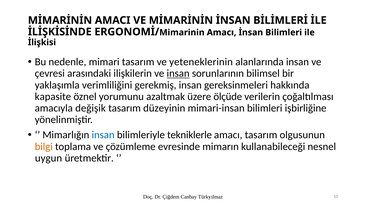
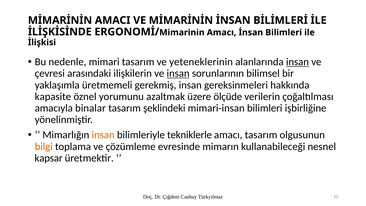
insan underline: none -> present (297, 62)
verimliliğini: verimliliğini -> üretmemeli (107, 85)
değişik: değişik -> binalar (91, 108)
düzeyinin: düzeyinin -> şeklindeki (164, 108)
insan colour: blue -> orange (103, 135)
uygun: uygun -> kapsar (49, 158)
